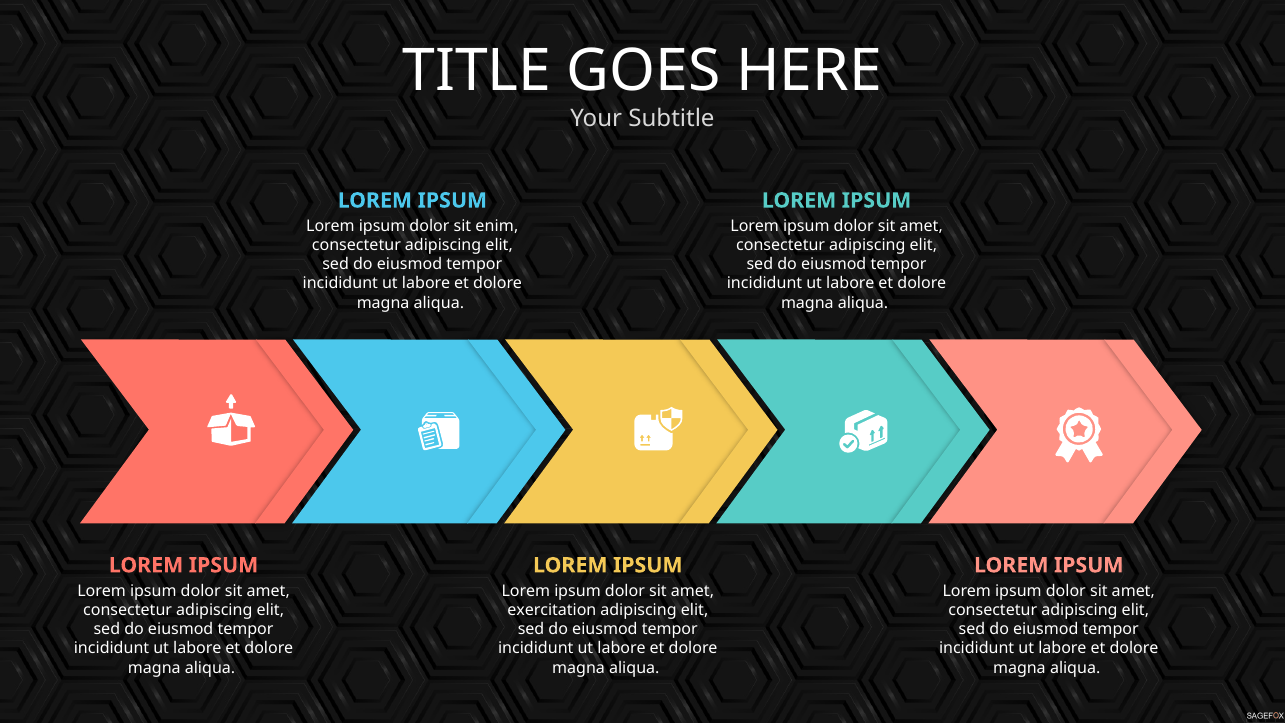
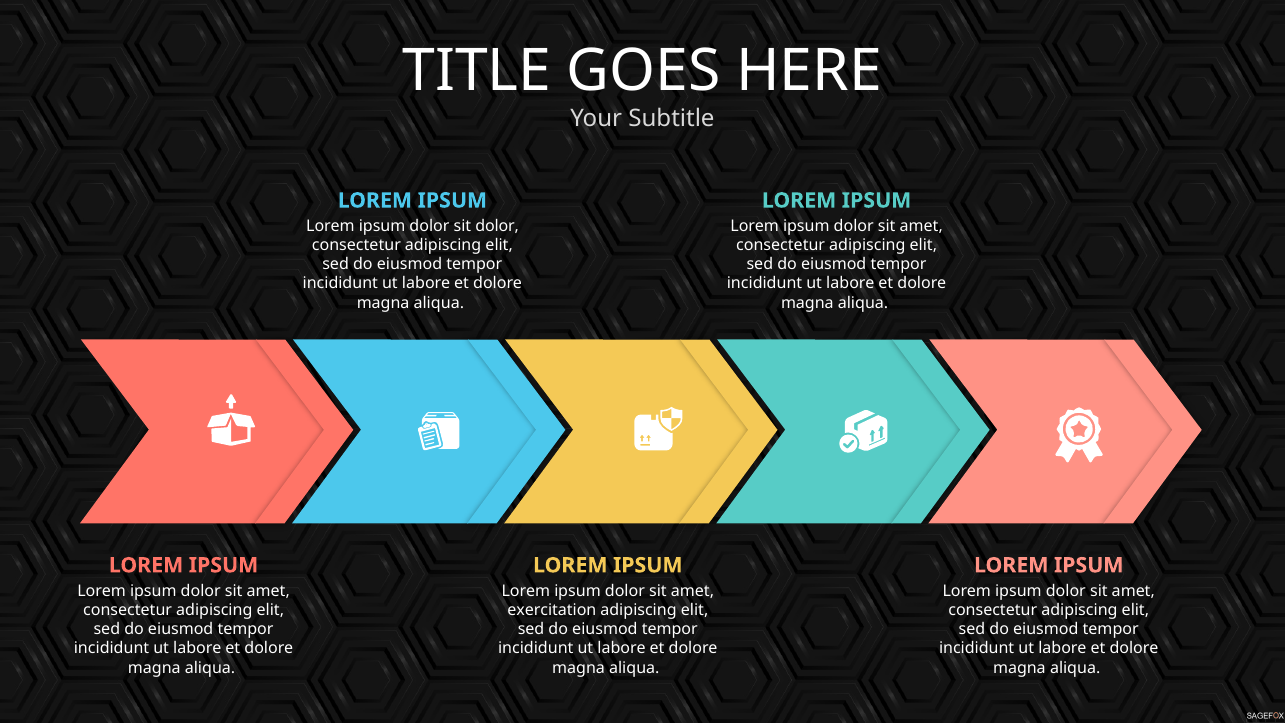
sit enim: enim -> dolor (497, 226)
